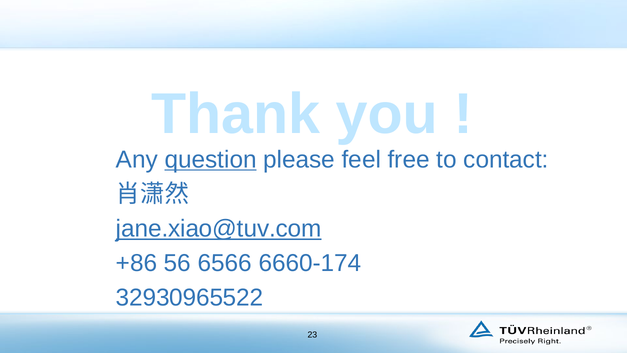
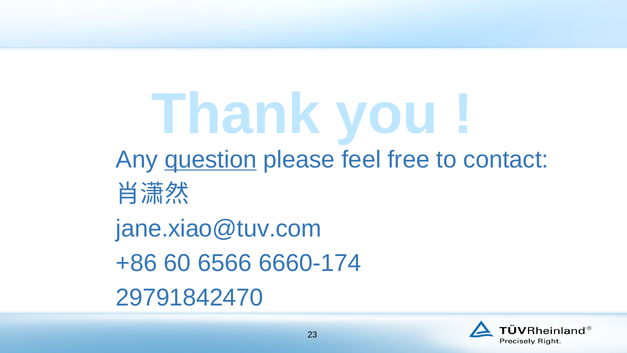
jane.xiao@tuv.com underline: present -> none (219, 228)
56: 56 -> 60 (177, 263)
32930965522: 32930965522 -> 29791842470 (190, 297)
